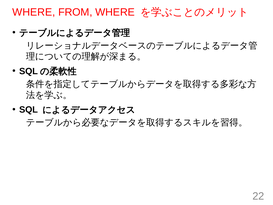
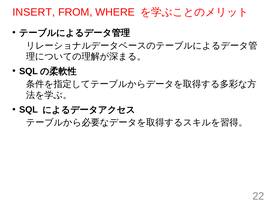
WHERE: WHERE -> INSERT (34, 12)
